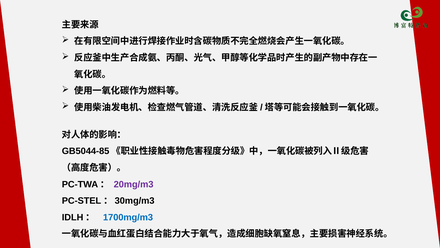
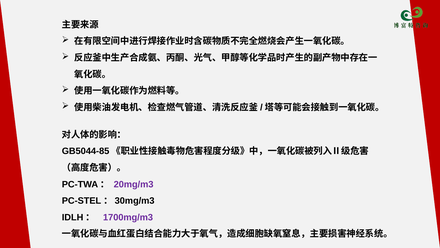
1700mg/m3 colour: blue -> purple (128, 217)
